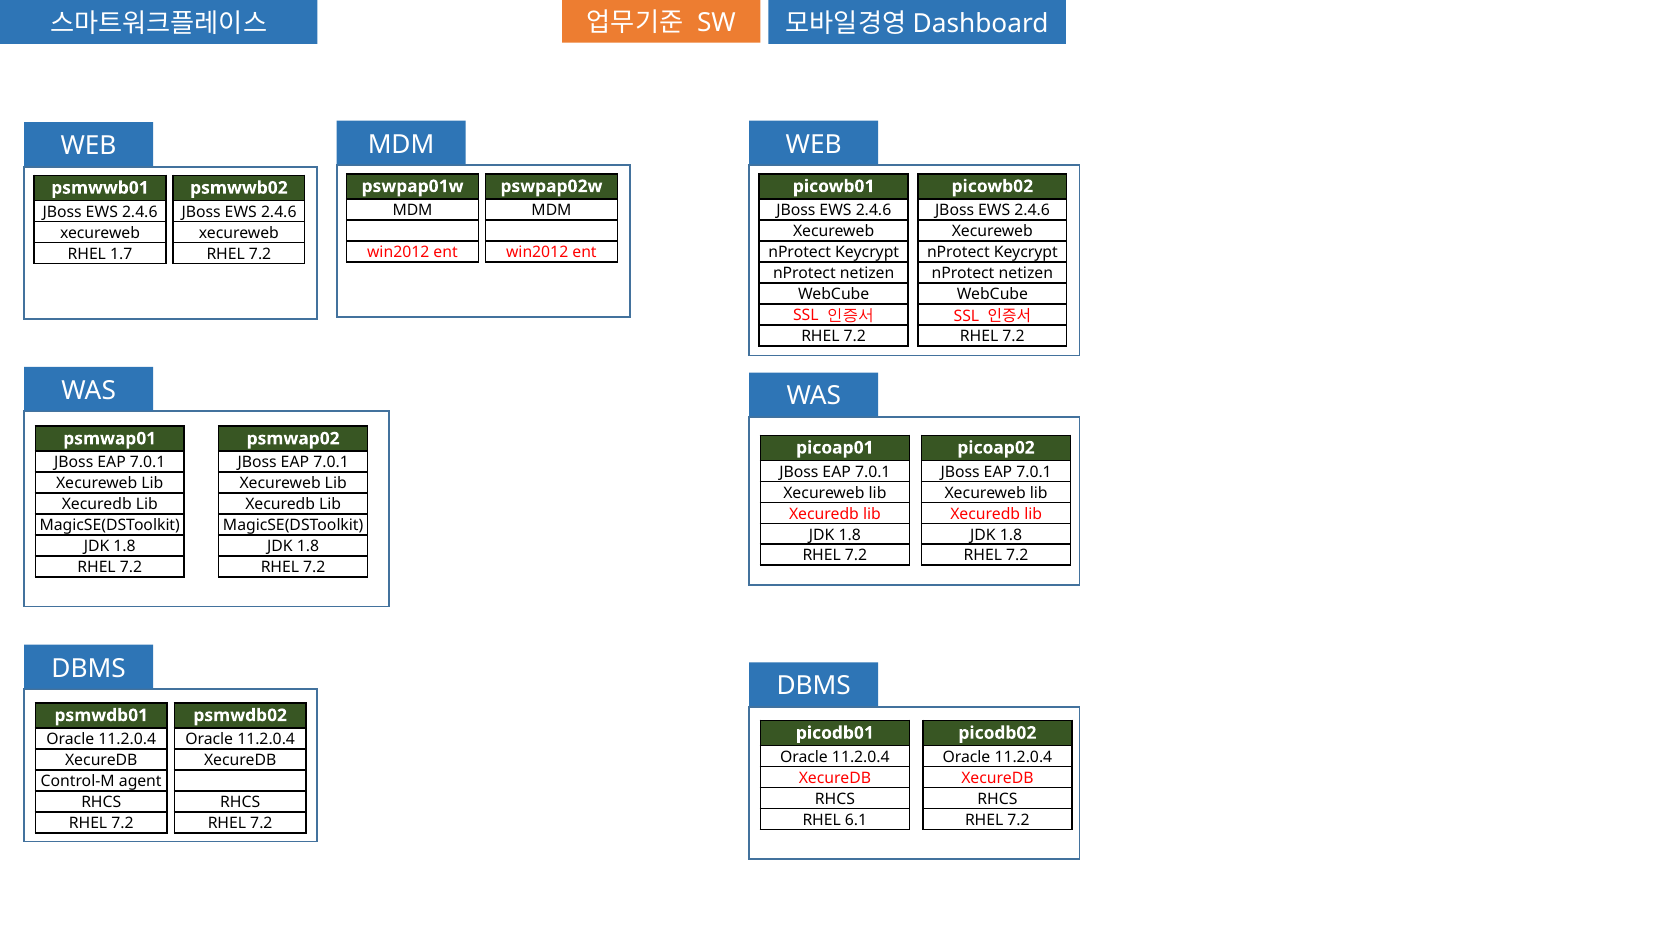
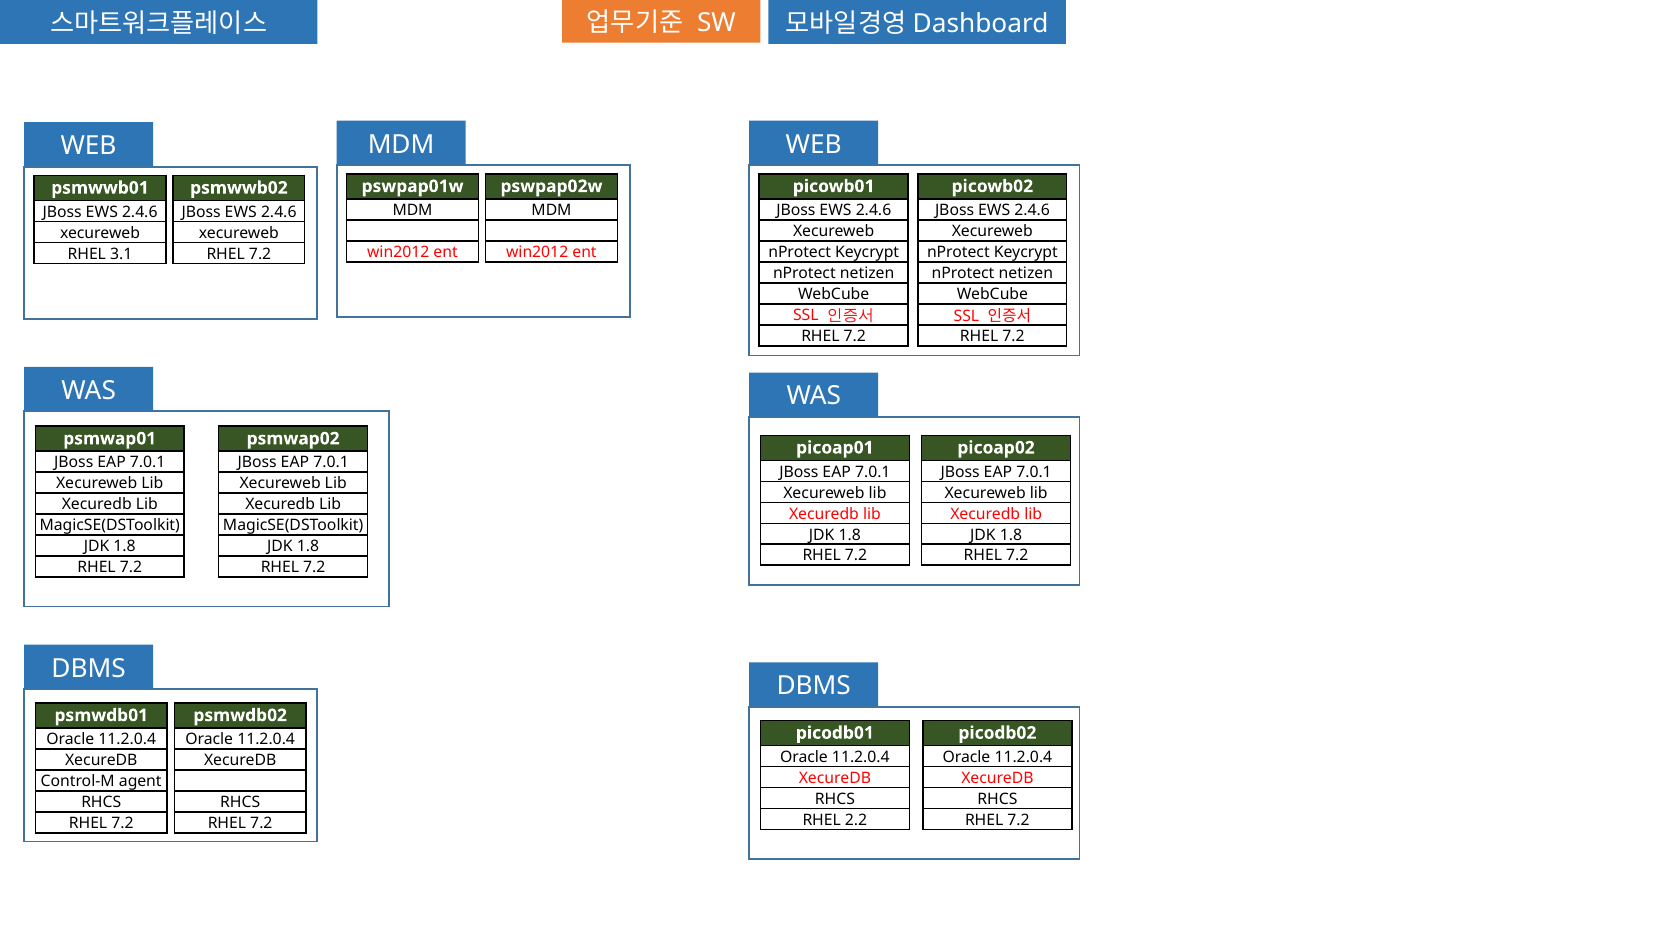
1.7: 1.7 -> 3.1 (121, 254)
6.1: 6.1 -> 2.2 (856, 820)
